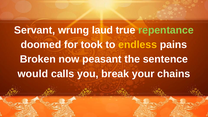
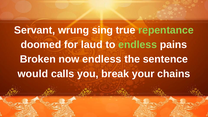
laud: laud -> sing (102, 30)
took: took -> laud (92, 45)
endless colour: yellow -> light green (138, 45)
now peasant: peasant -> endless (102, 59)
